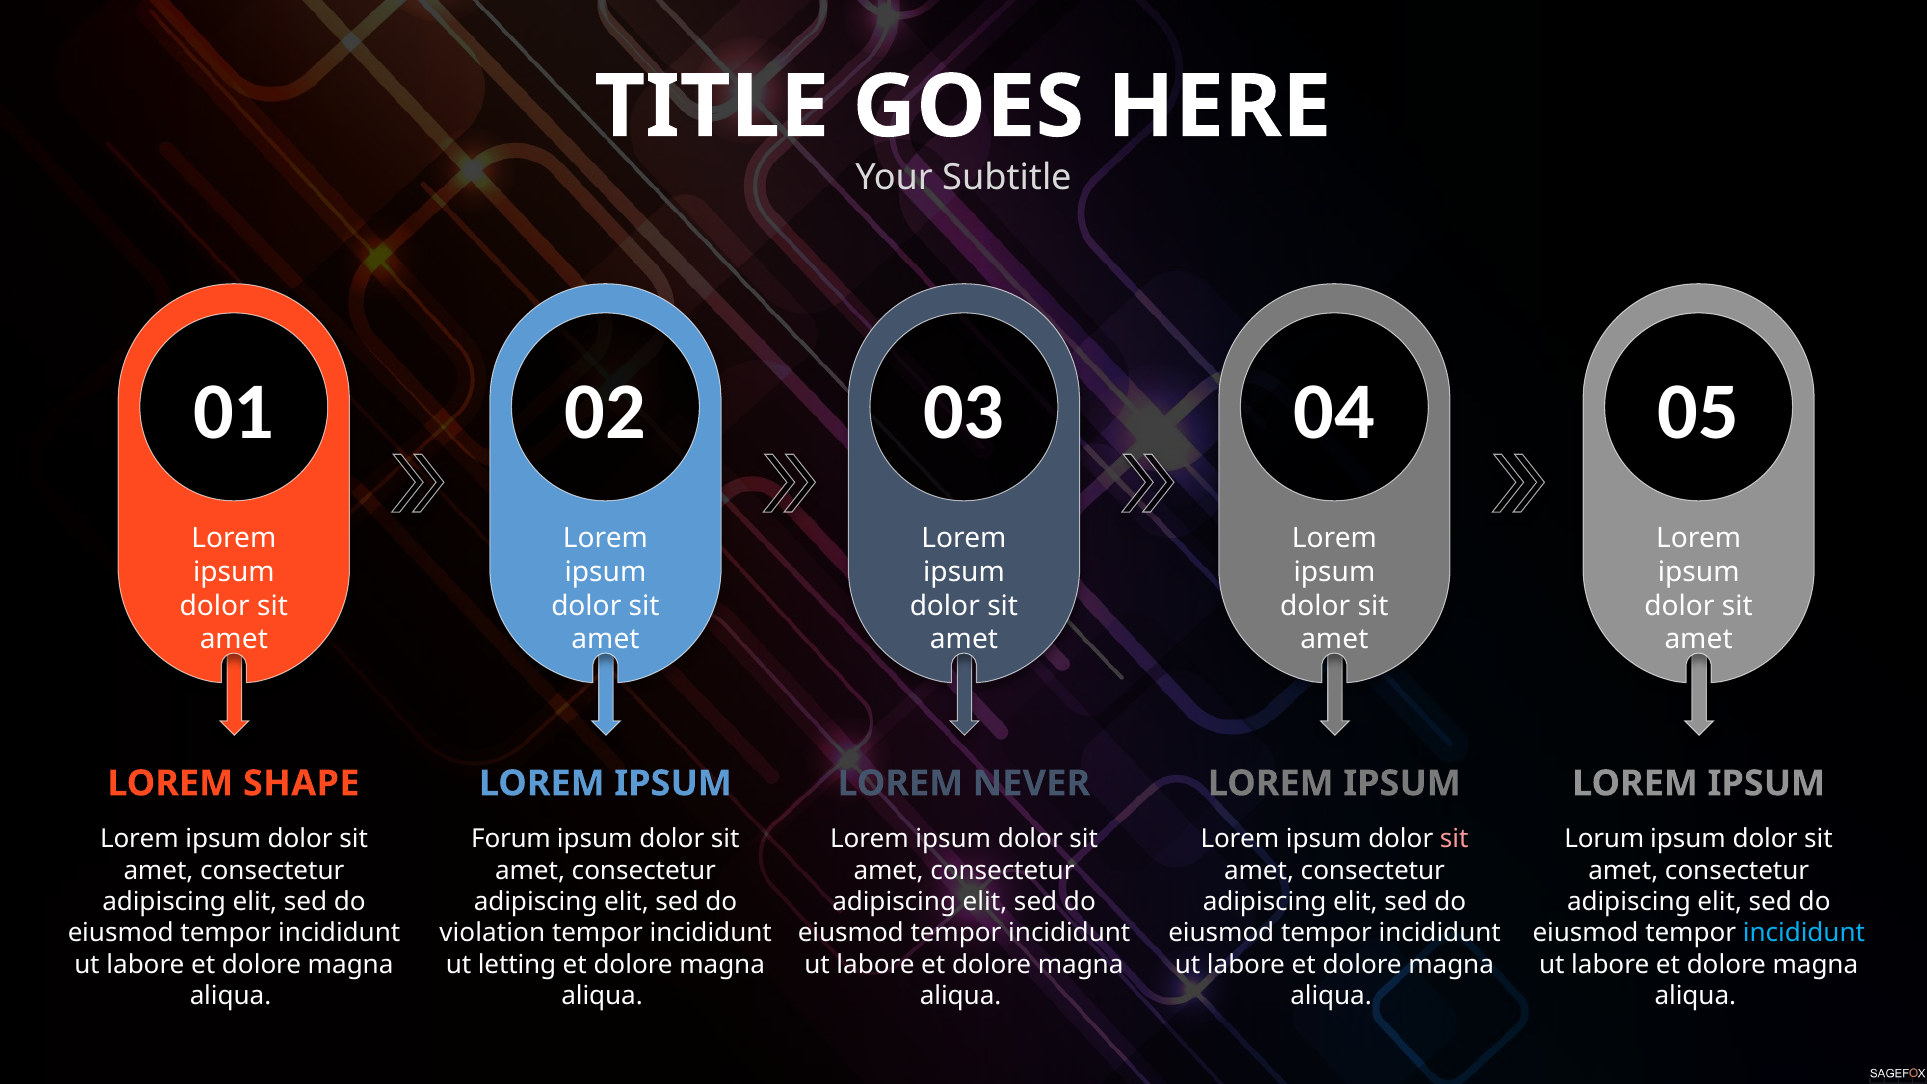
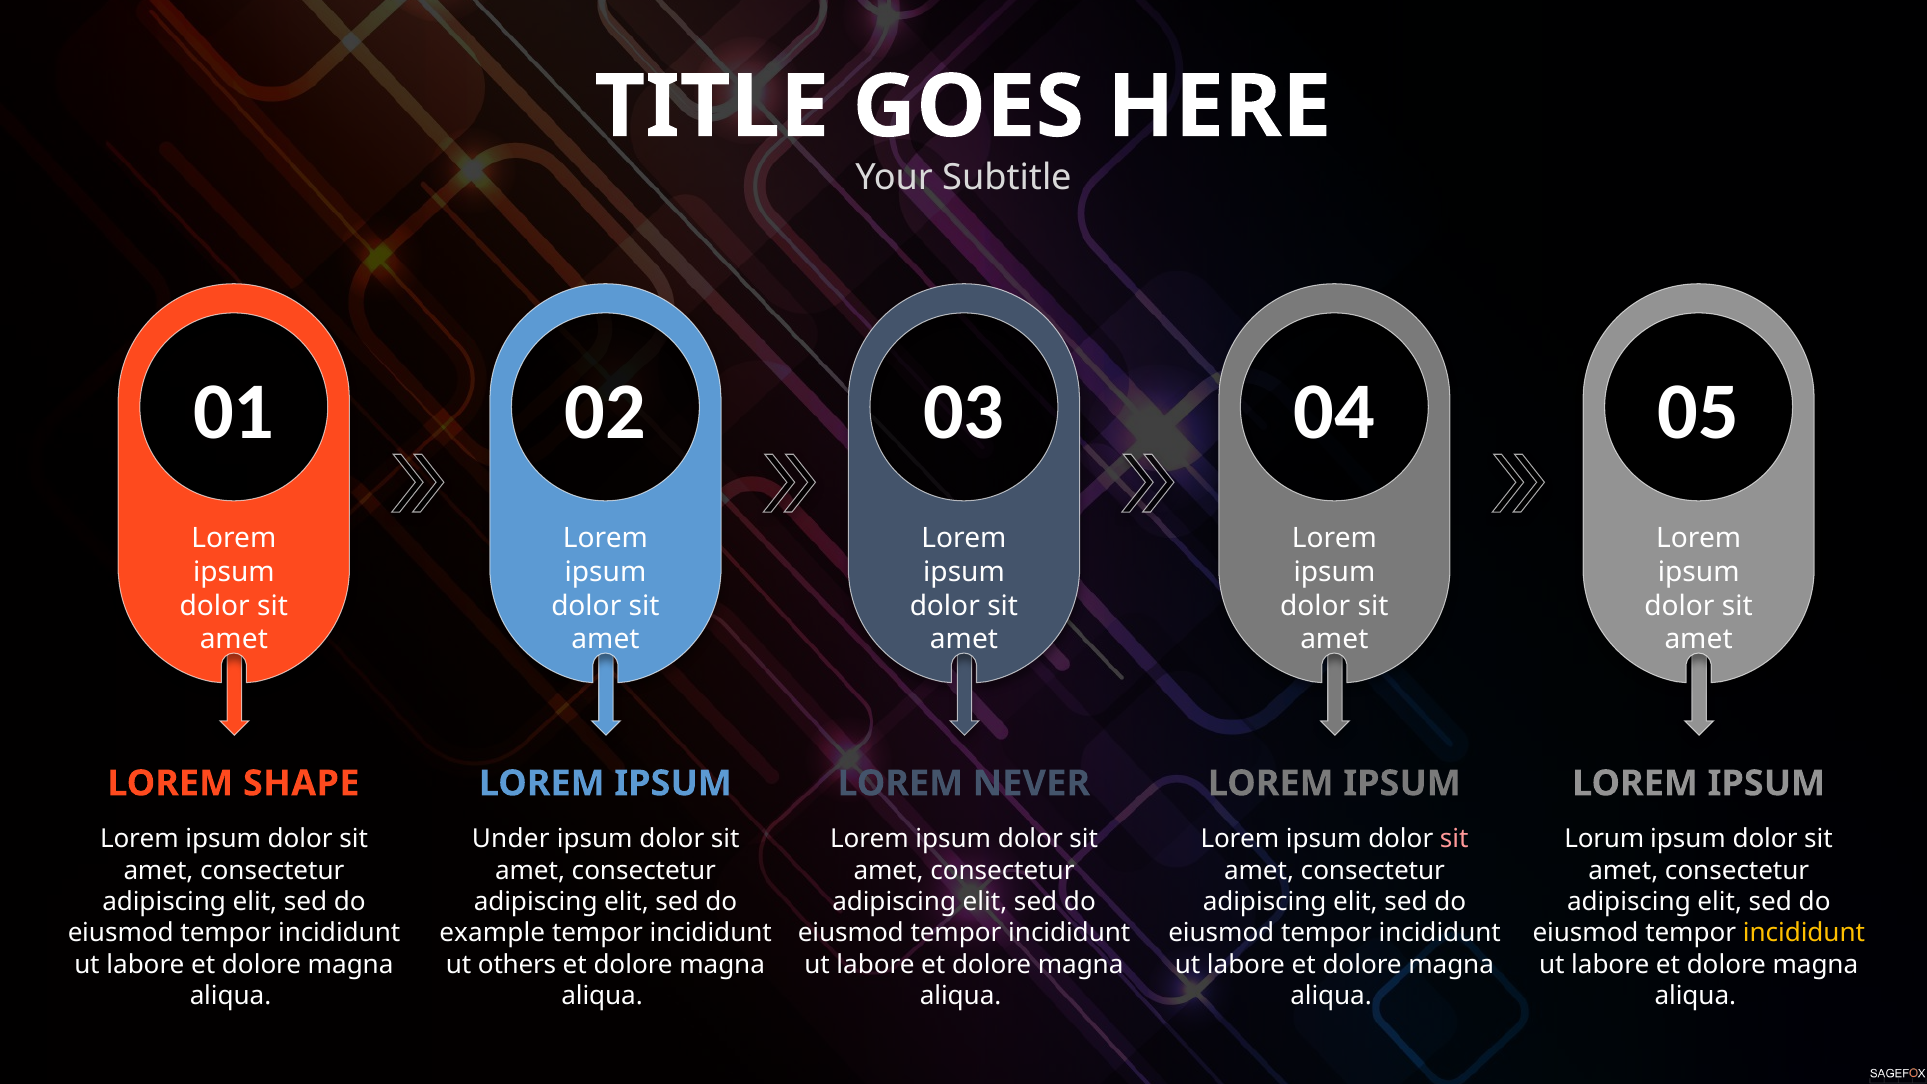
Forum: Forum -> Under (511, 839)
violation: violation -> example (492, 933)
incididunt colour: light blue -> yellow (1804, 933)
letting: letting -> others (517, 965)
